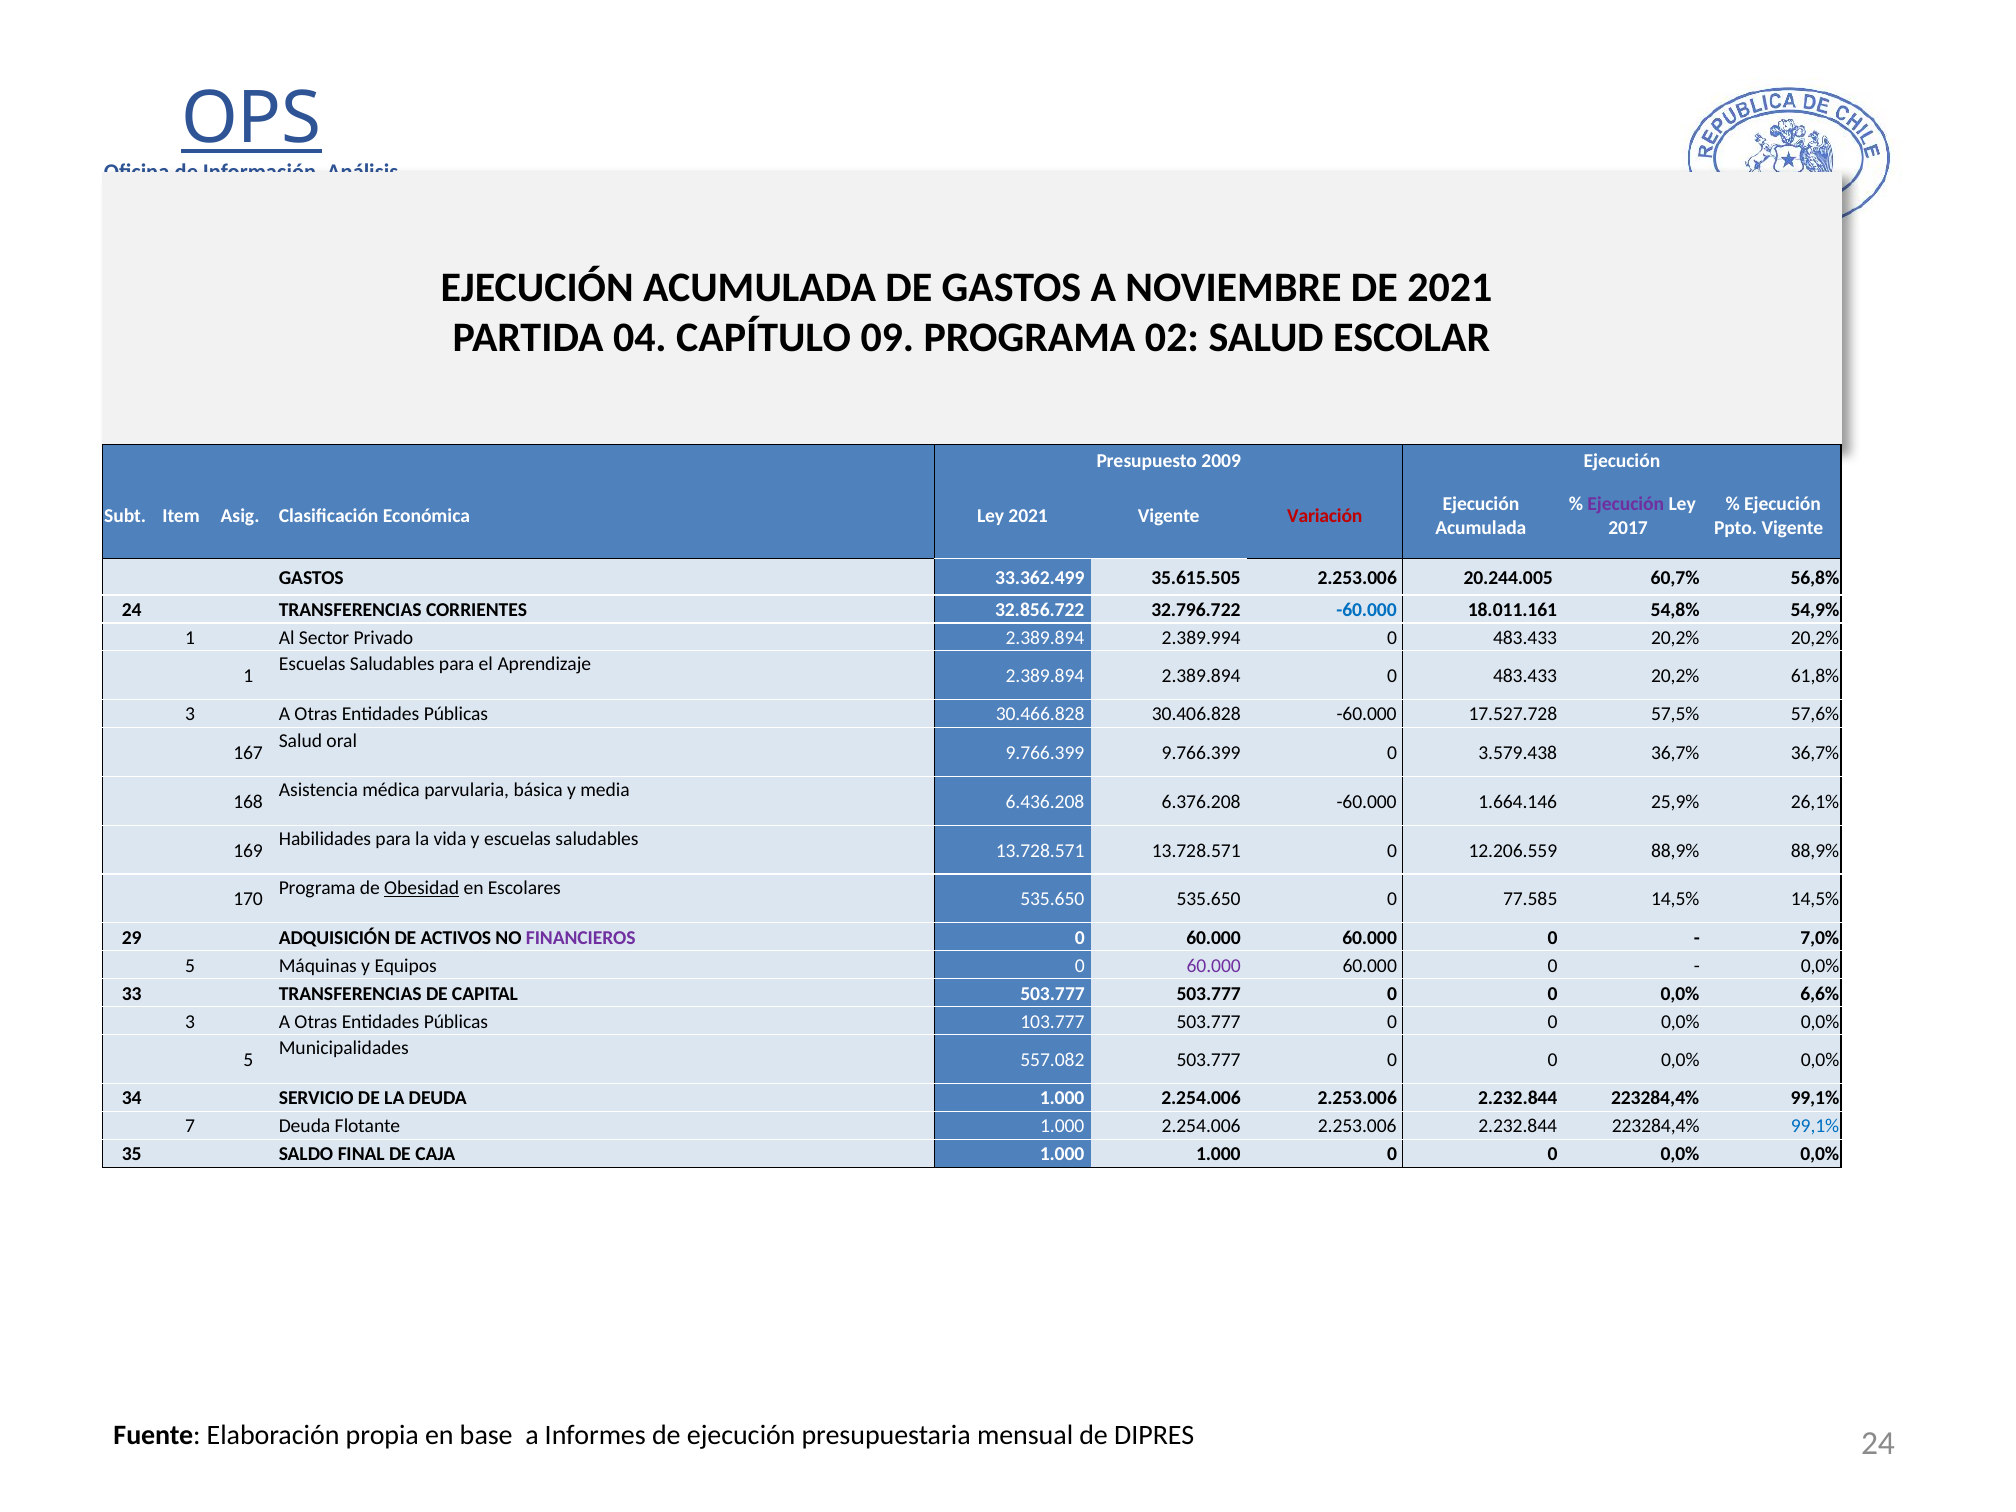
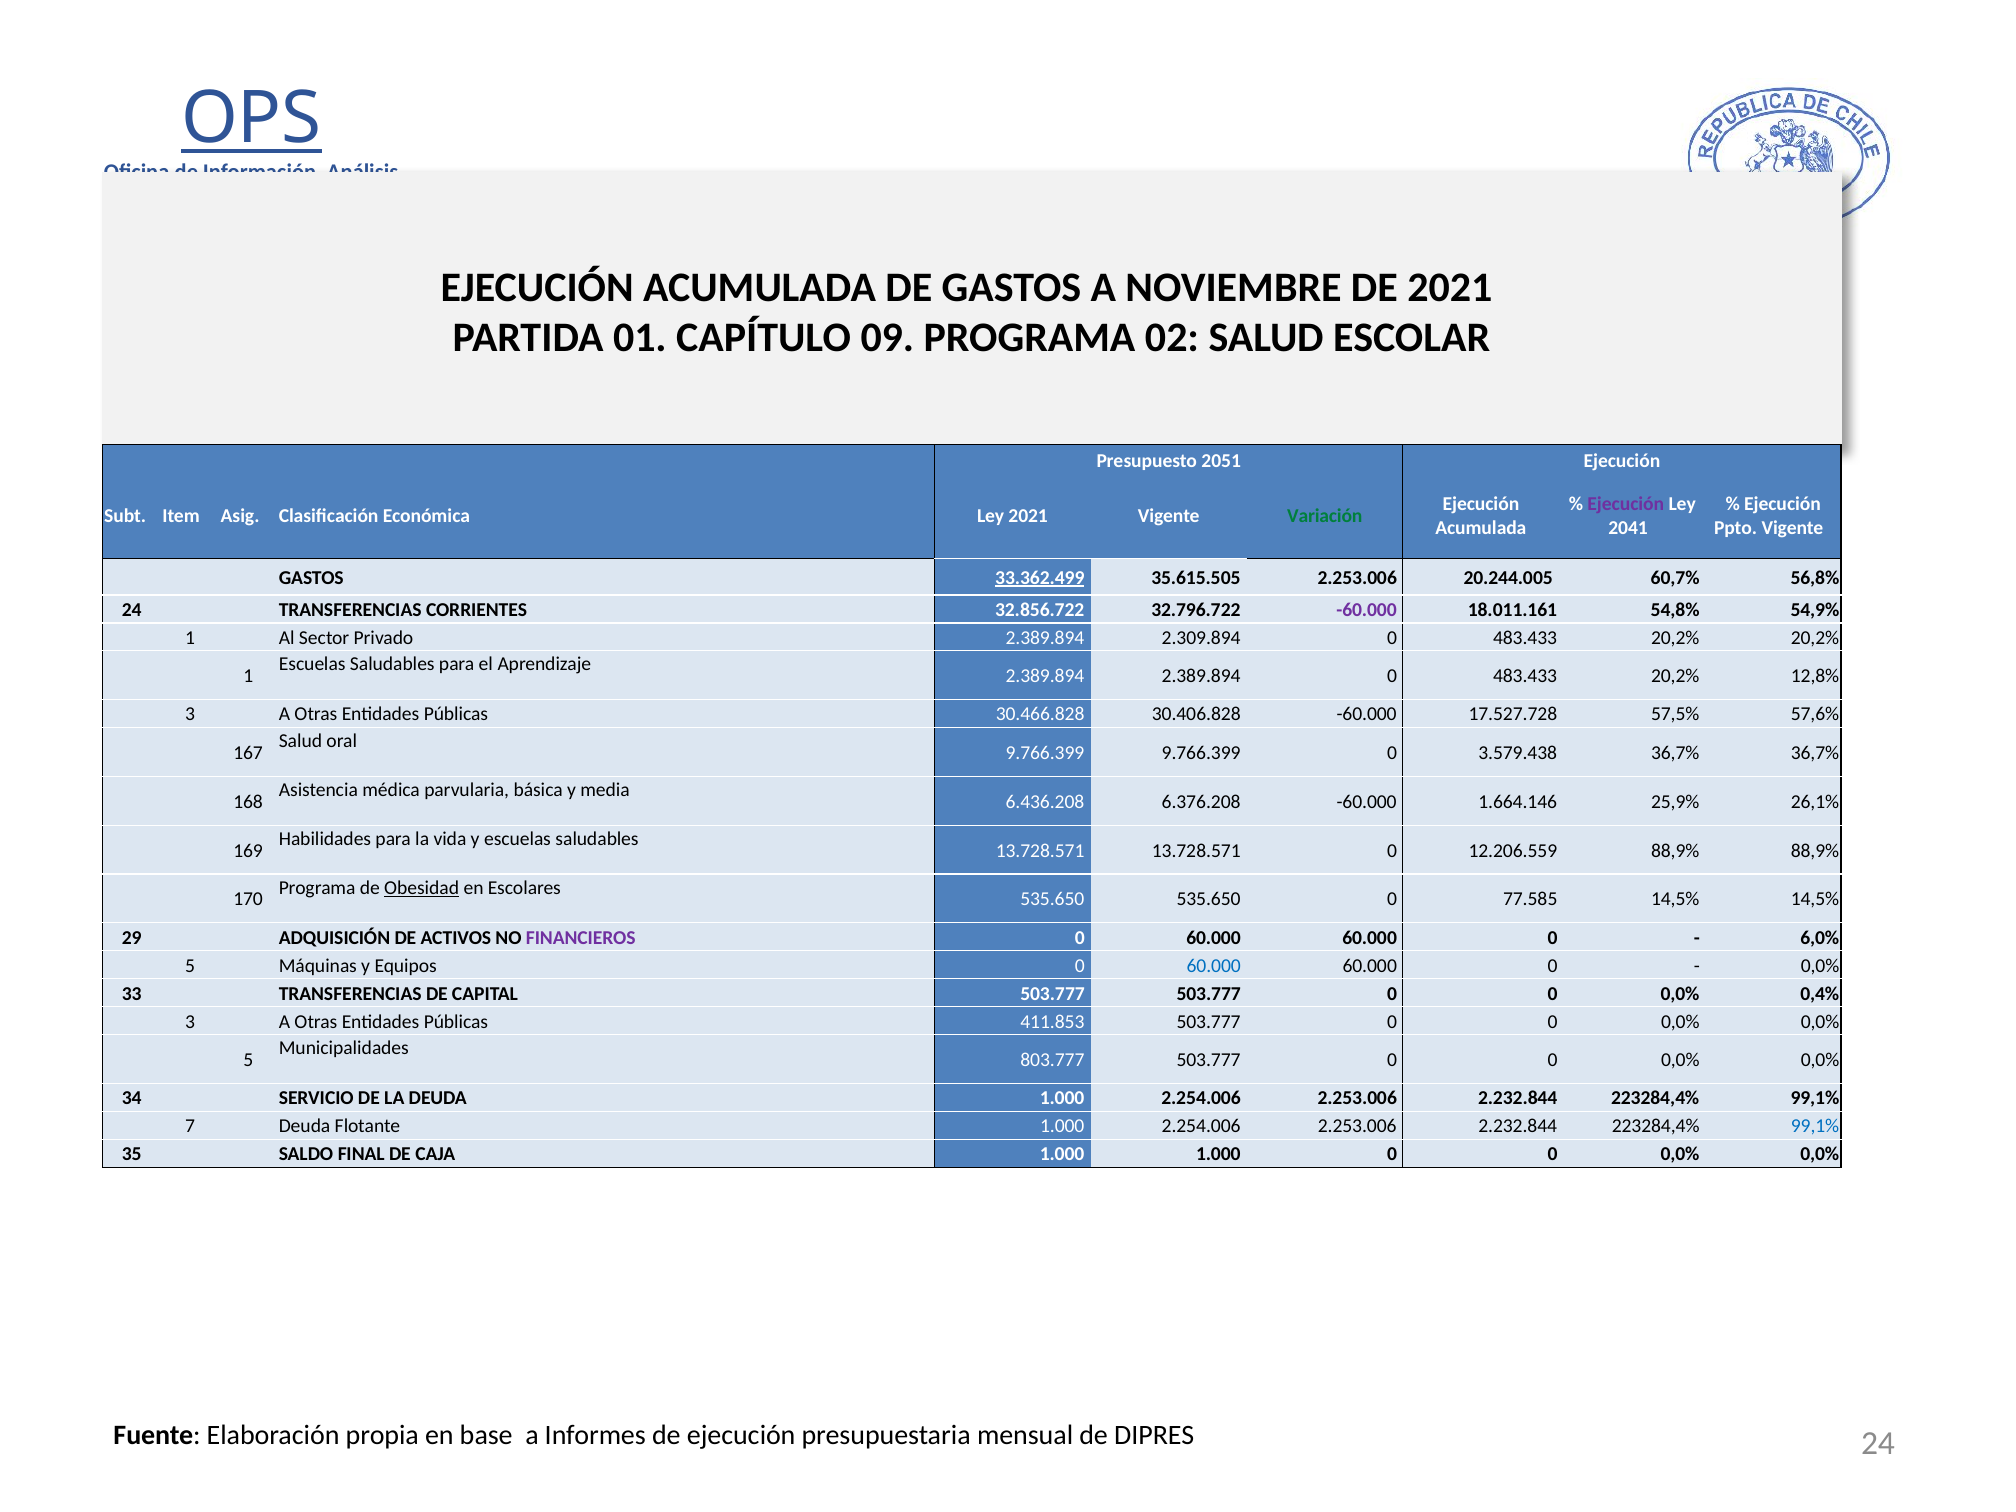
04: 04 -> 01 (640, 338)
2009: 2009 -> 2051 (1221, 461)
Variación colour: red -> green (1325, 516)
2017: 2017 -> 2041 (1628, 528)
33.362.499 underline: none -> present (1040, 578)
-60.000 colour: blue -> purple (1367, 610)
2.389.994: 2.389.994 -> 2.309.894 (1201, 638)
61,8%: 61,8% -> 12,8% (1815, 676)
7,0%: 7,0% -> 6,0% (1820, 938)
60.000 colour: purple -> blue (1214, 966)
6,6%: 6,6% -> 0,4% (1820, 994)
103.777: 103.777 -> 411.853 (1052, 1022)
557.082: 557.082 -> 803.777 (1052, 1060)
